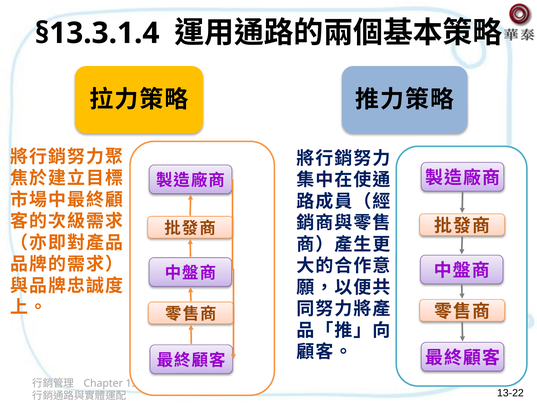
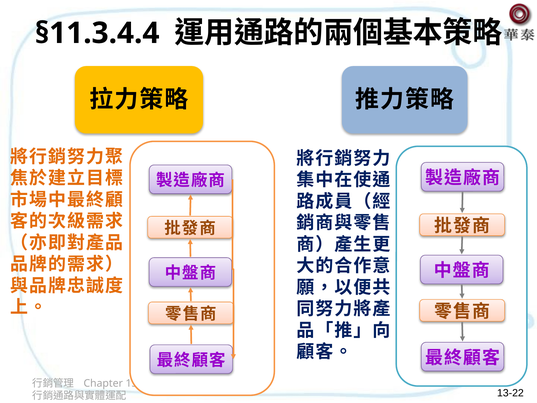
§13.3.1.4: §13.3.1.4 -> §11.3.4.4 (97, 33)
